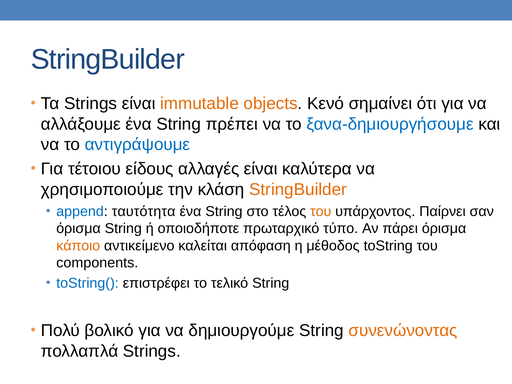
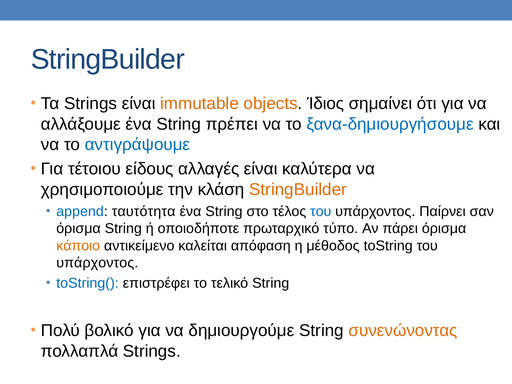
Κενό: Κενό -> Ίδιος (326, 104)
του colour: orange -> blue (321, 211)
components: components -> υπάρχοντος (97, 263)
